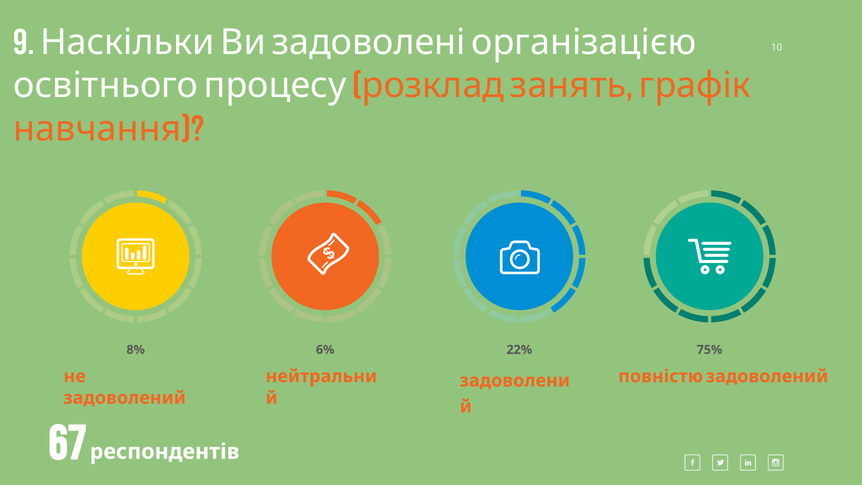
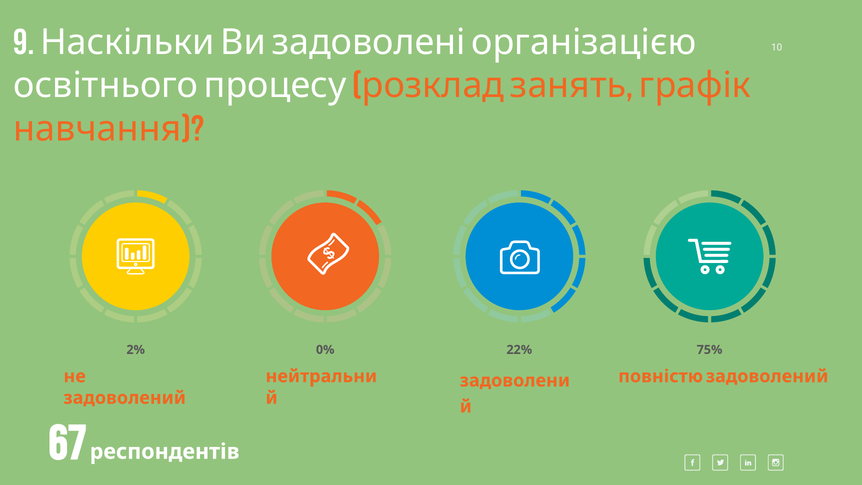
8%: 8% -> 2% (136, 350)
6%: 6% -> 0% (325, 350)
